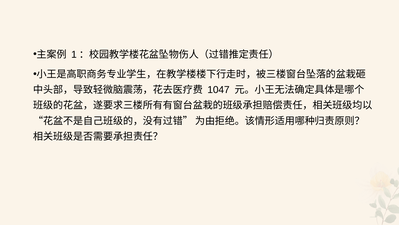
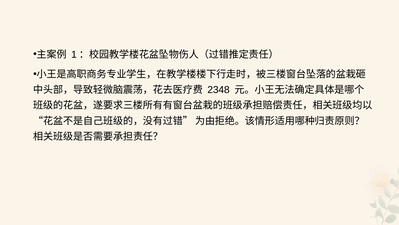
1047: 1047 -> 2348 (218, 90)
